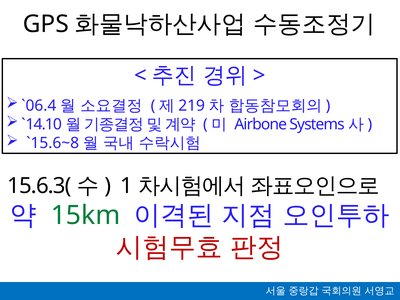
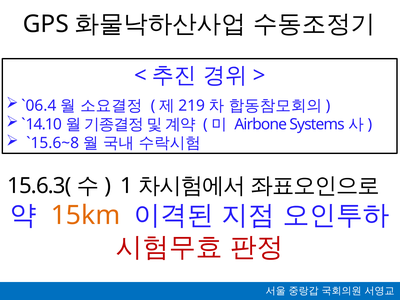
15km colour: green -> orange (86, 215)
